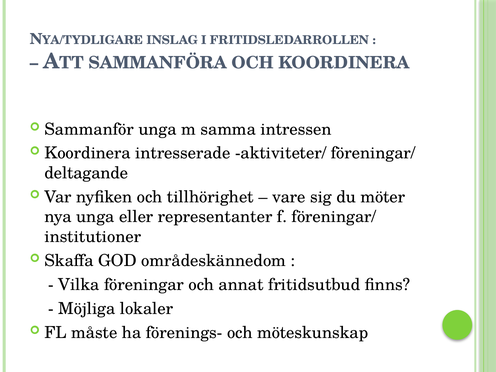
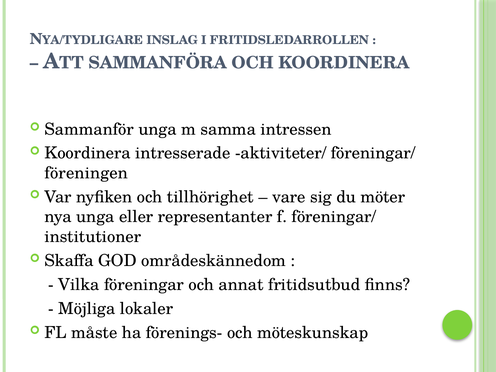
deltagande: deltagande -> föreningen (86, 173)
